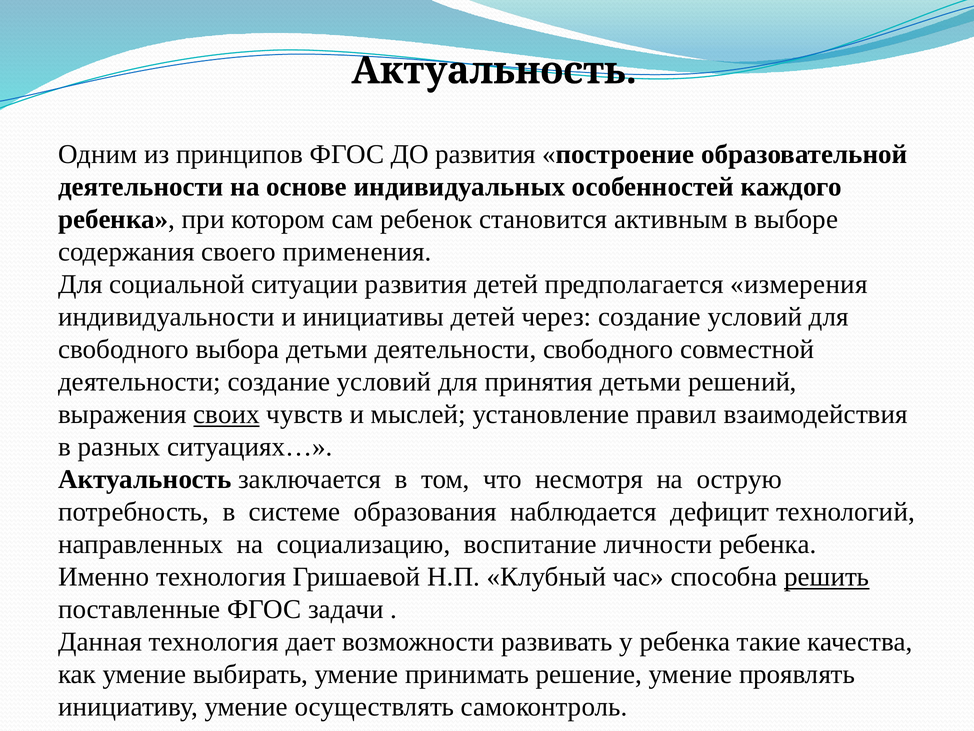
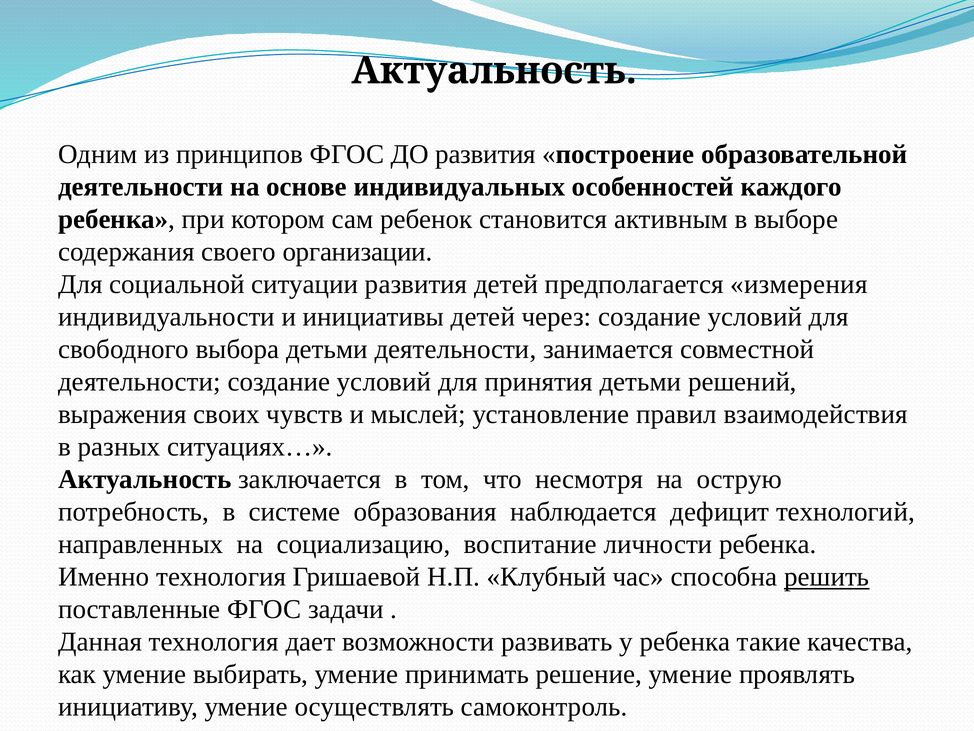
применения: применения -> организации (358, 252)
деятельности свободного: свободного -> занимается (608, 349)
своих underline: present -> none (226, 414)
